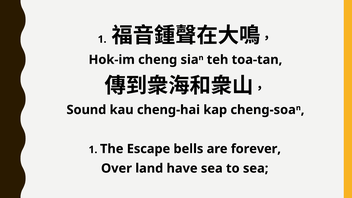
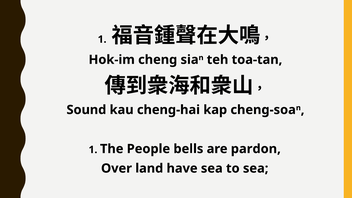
Escape: Escape -> People (148, 149)
forever: forever -> pardon (256, 149)
